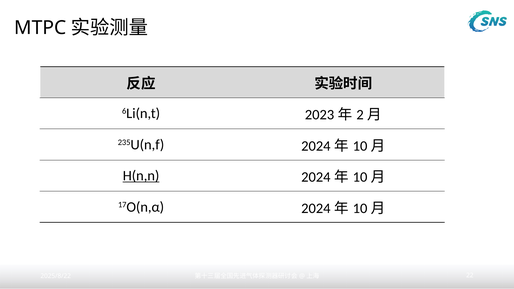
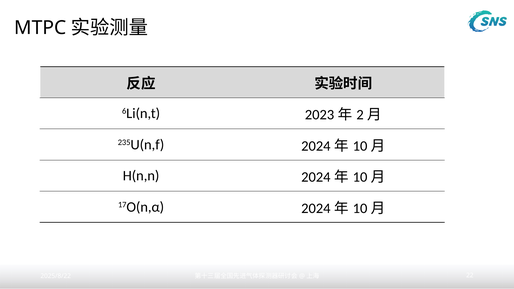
H(n,n underline: present -> none (141, 176)
